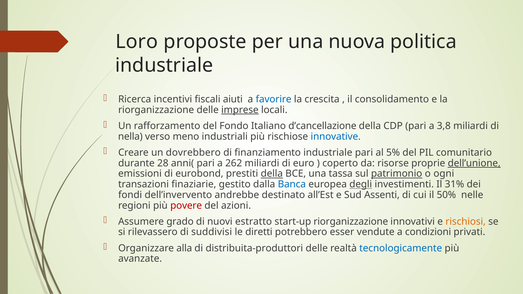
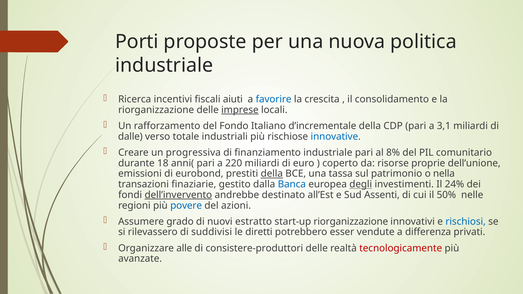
Loro: Loro -> Porti (137, 42)
d’cancellazione: d’cancellazione -> d’incrementale (322, 126)
3,8: 3,8 -> 3,1 (444, 126)
nella: nella -> dalle (130, 137)
meno: meno -> totale (186, 137)
dovrebbero: dovrebbero -> progressiva (193, 153)
5%: 5% -> 8% (393, 153)
28: 28 -> 18 (163, 163)
262: 262 -> 220 (234, 163)
dell’unione underline: present -> none (474, 163)
patrimonio underline: present -> none (397, 174)
ogni: ogni -> nella (444, 174)
31%: 31% -> 24% (454, 184)
dell’invervento underline: none -> present (178, 195)
povere colour: red -> blue (186, 206)
rischiosi colour: orange -> blue (466, 222)
condizioni: condizioni -> differenza (428, 232)
alla: alla -> alle (184, 248)
distribuita-produttori: distribuita-produttori -> consistere-produttori (254, 248)
tecnologicamente colour: blue -> red (401, 248)
